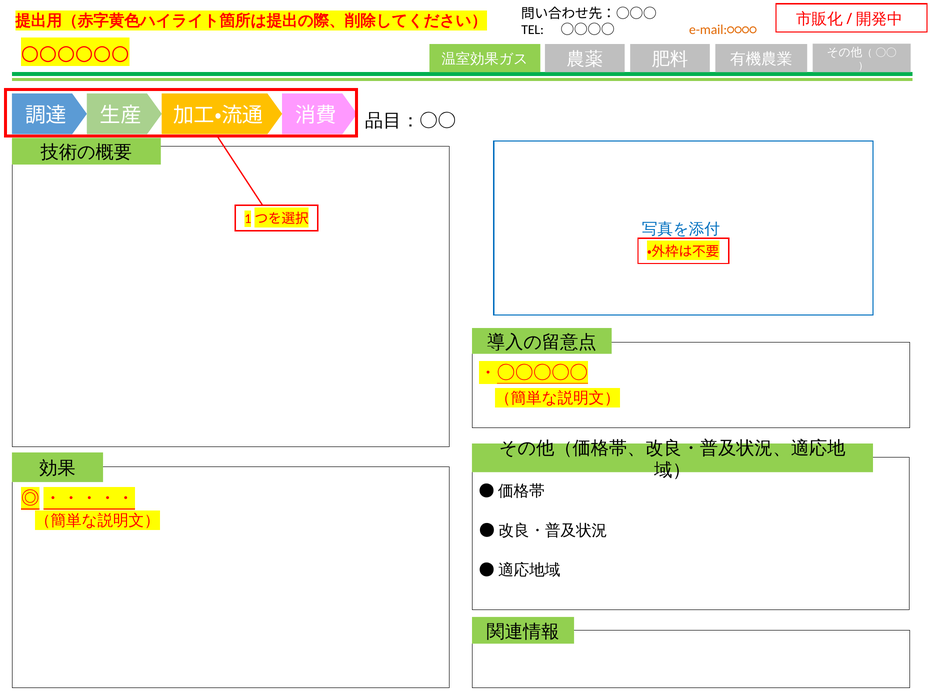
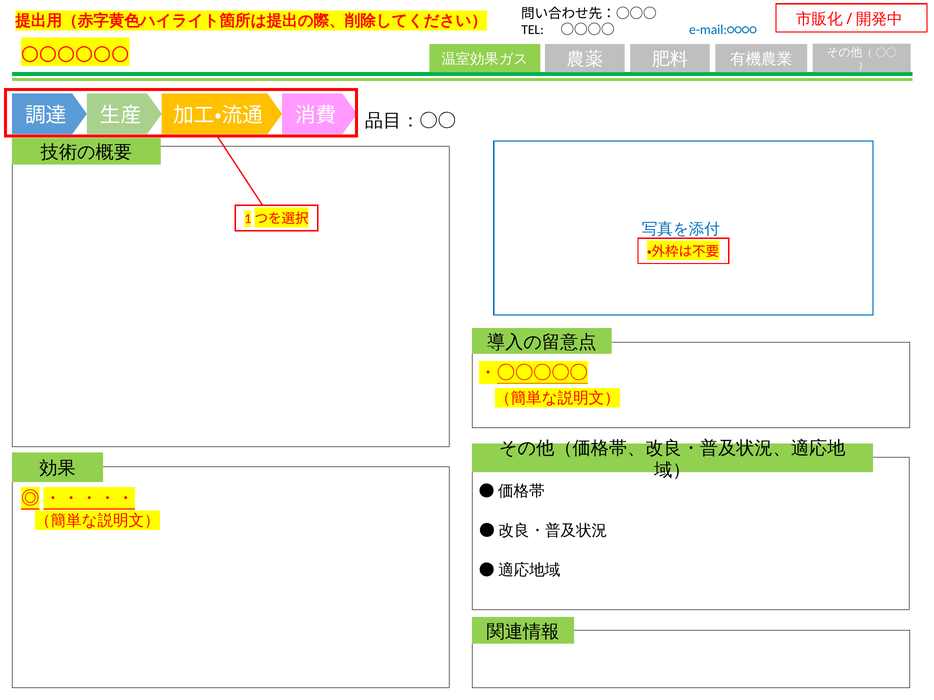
e-mail:○○○○ colour: orange -> blue (723, 30)
